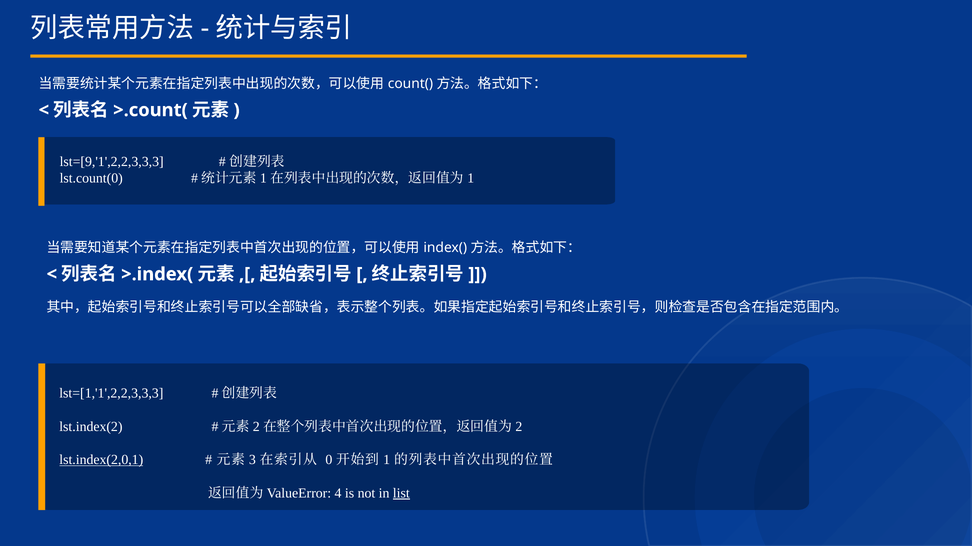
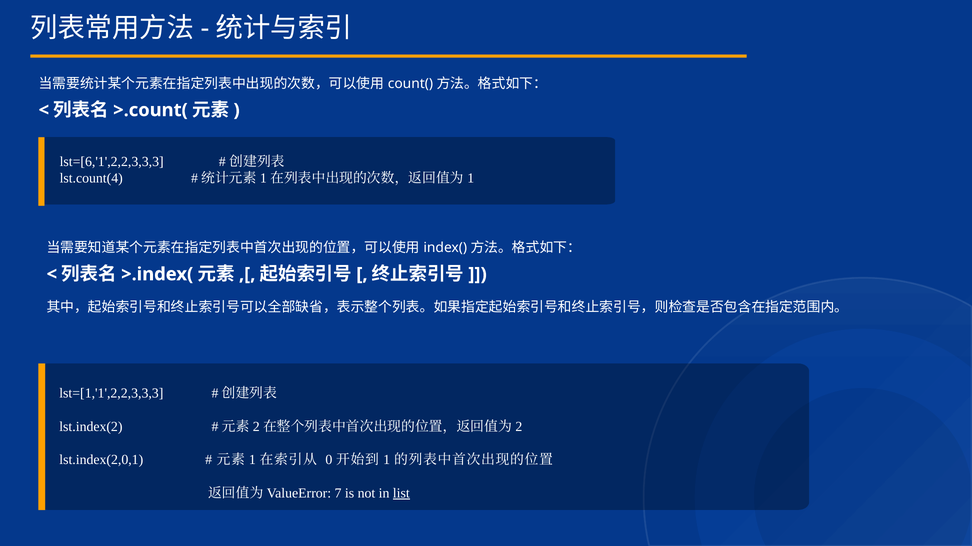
lst=[9,'1',2,2,3,3,3: lst=[9,'1',2,2,3,3,3 -> lst=[6,'1',2,2,3,3,3 (112, 162)
lst.count(0: lst.count(0 -> lst.count(4 (91, 178)
lst.index(2,0,1 underline: present -> none (101, 460)
3: 3 -> 1 (252, 460)
4: 4 -> 7 (338, 493)
